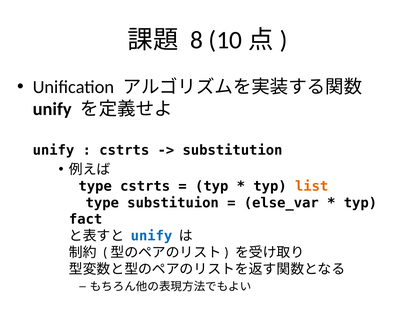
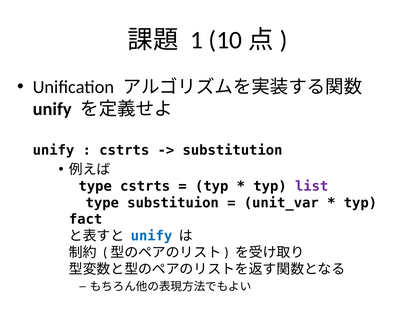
8: 8 -> 1 (197, 40)
list colour: orange -> purple (312, 186)
else_var: else_var -> unit_var (281, 203)
